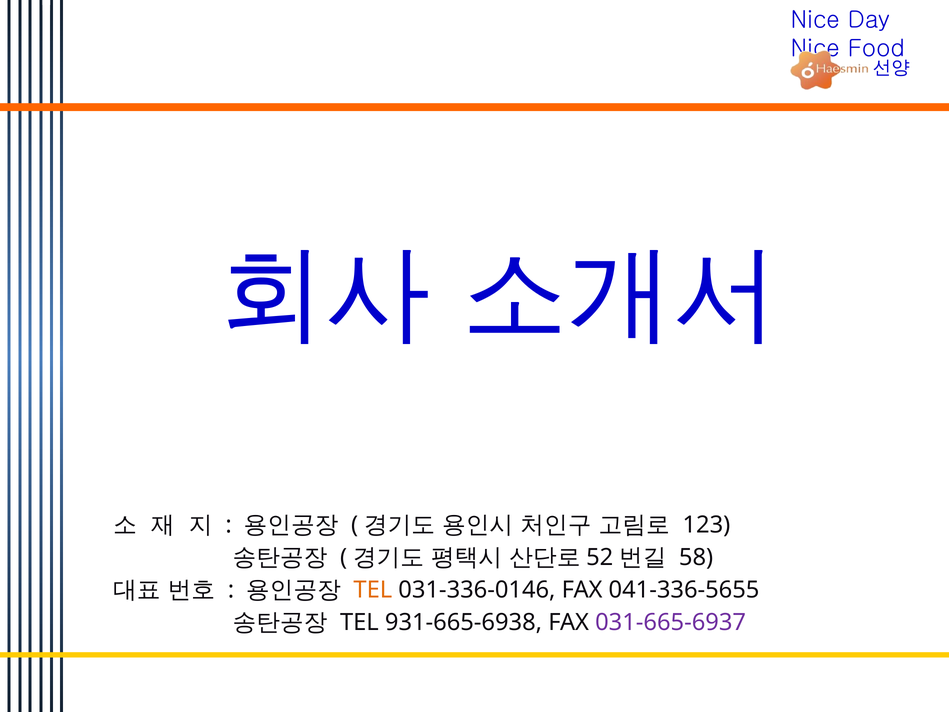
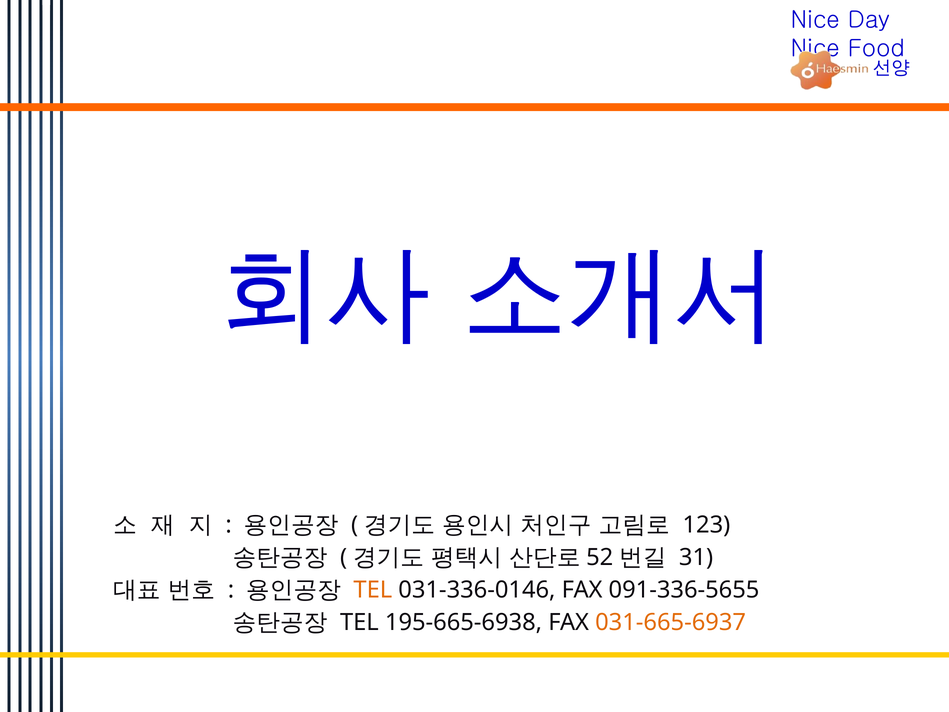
58: 58 -> 31 (696, 557)
041-336-5655: 041-336-5655 -> 091-336-5655 (684, 590)
931-665-6938: 931-665-6938 -> 195-665-6938 (463, 622)
031-665-6937 colour: purple -> orange (671, 622)
